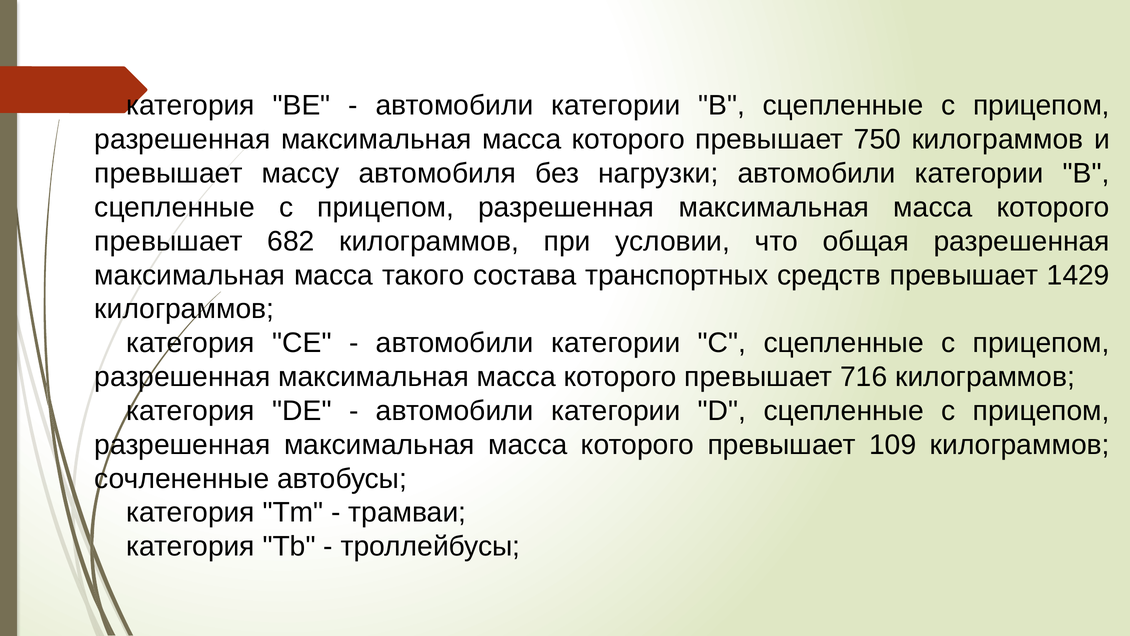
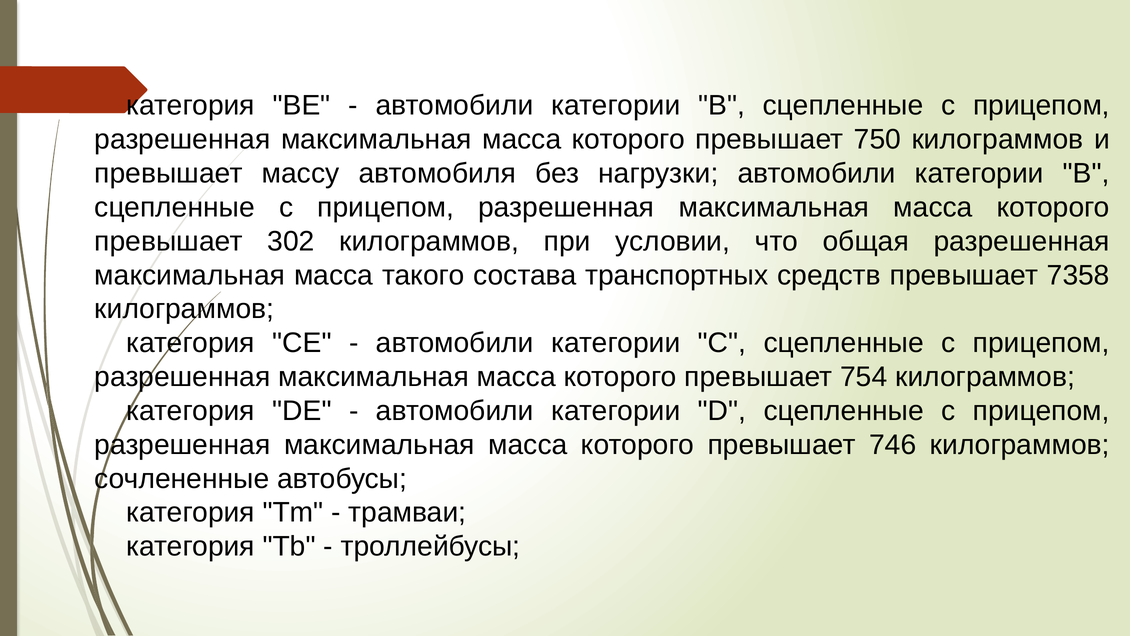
682: 682 -> 302 (291, 241)
1429: 1429 -> 7358 (1078, 275)
716: 716 -> 754 (864, 377)
109: 109 -> 746 (893, 445)
